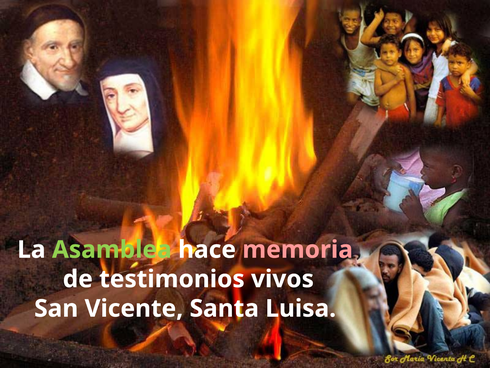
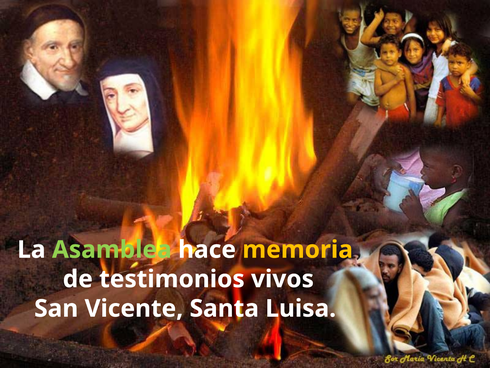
memoria colour: pink -> yellow (298, 249)
